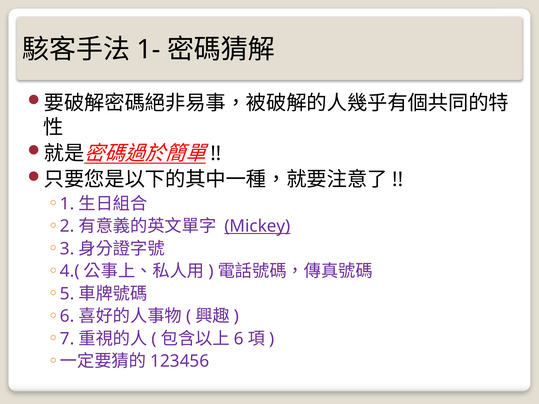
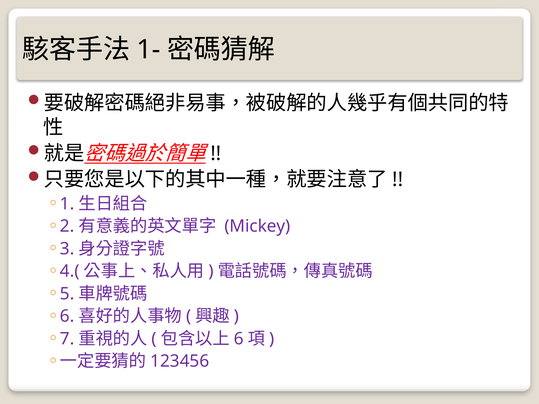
Mickey underline: present -> none (257, 226)
